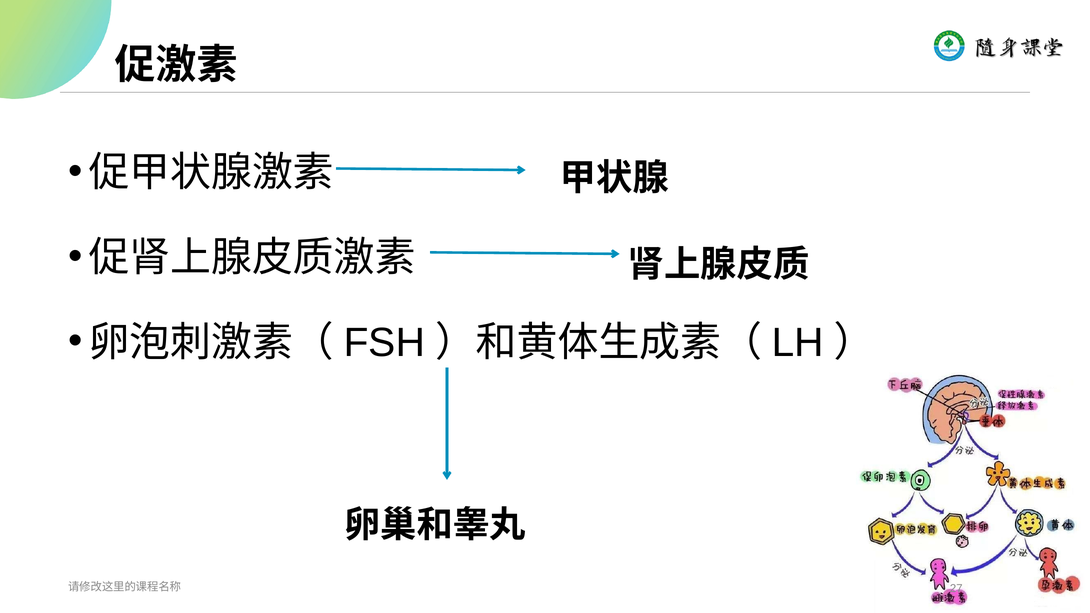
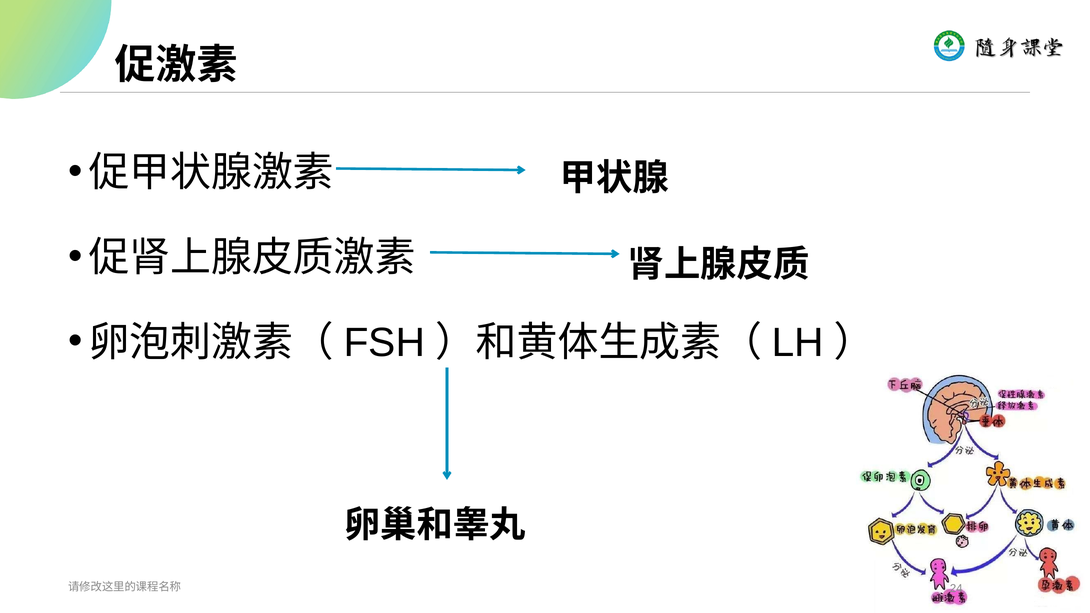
27: 27 -> 24 (956, 589)
